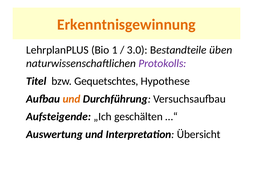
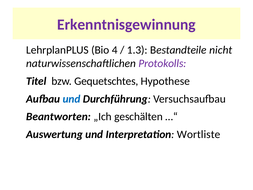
Erkenntnisgewinnung colour: orange -> purple (126, 24)
1: 1 -> 4 (115, 50)
3.0: 3.0 -> 1.3 (137, 50)
üben: üben -> nicht (221, 50)
und colour: orange -> blue (72, 99)
Aufsteigende: Aufsteigende -> Beantworten (58, 116)
Übersicht: Übersicht -> Wortliste (199, 134)
